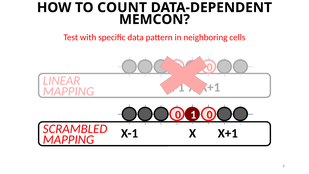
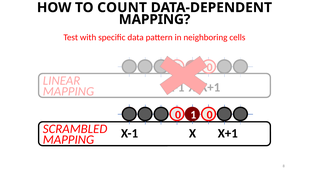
MEMCON: MEMCON -> MAPPING (155, 19)
